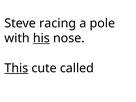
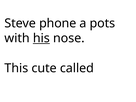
racing: racing -> phone (58, 23)
pole: pole -> pots (102, 23)
This underline: present -> none (16, 68)
